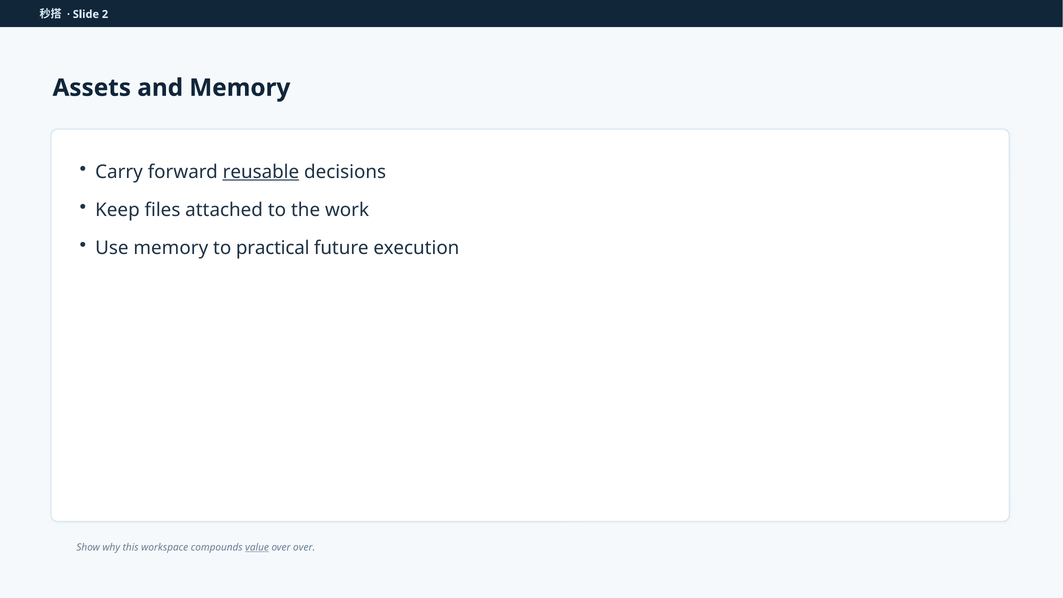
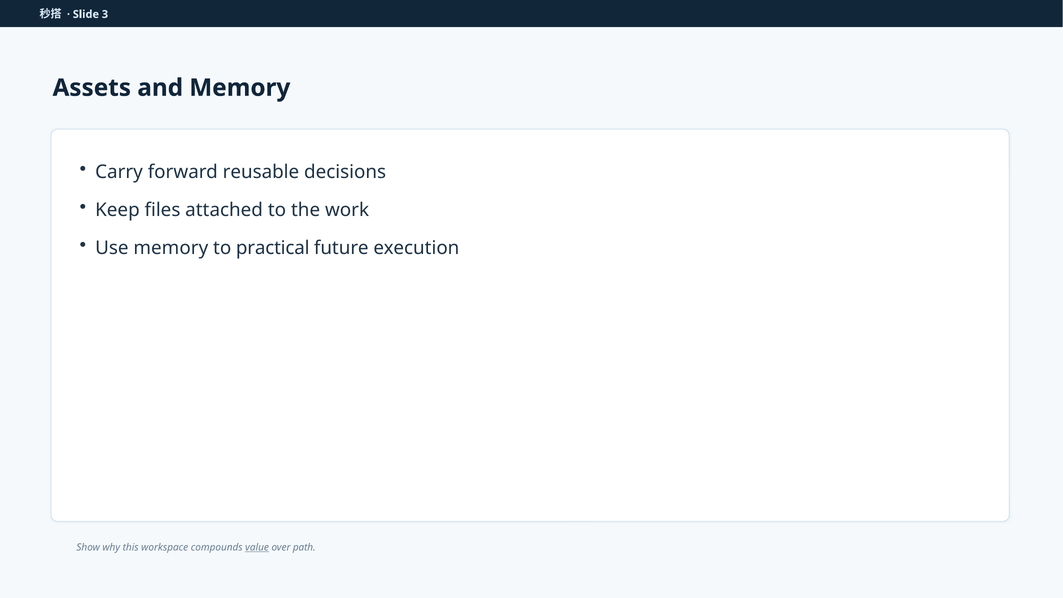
2: 2 -> 3 (105, 14)
reusable underline: present -> none (261, 172)
over over: over -> path (304, 548)
